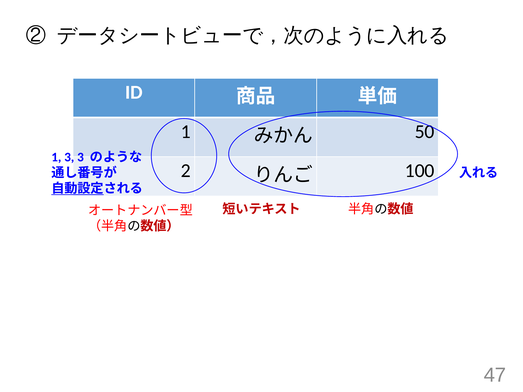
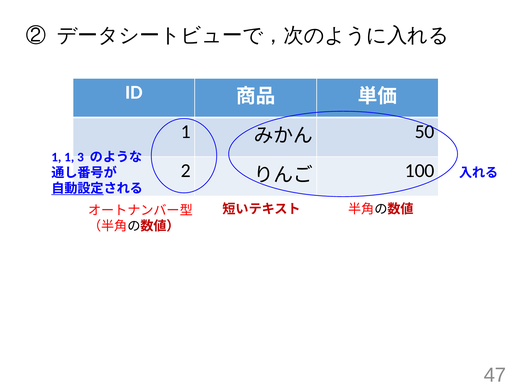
1 3: 3 -> 1 (69, 157)
